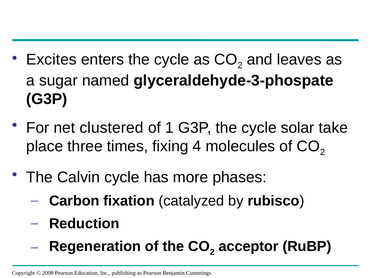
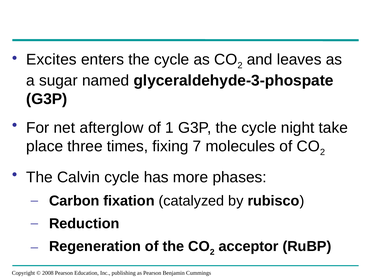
clustered: clustered -> afterglow (112, 128)
solar: solar -> night (298, 128)
4: 4 -> 7 (197, 146)
